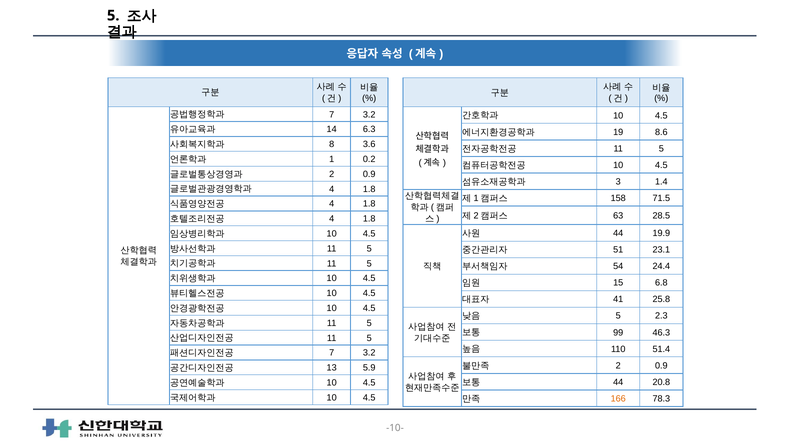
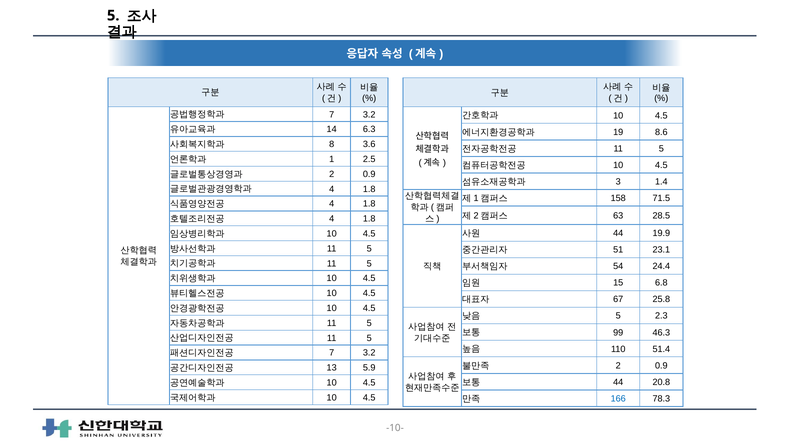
0.2: 0.2 -> 2.5 (369, 159)
41: 41 -> 67 (618, 299)
166 colour: orange -> blue (618, 398)
